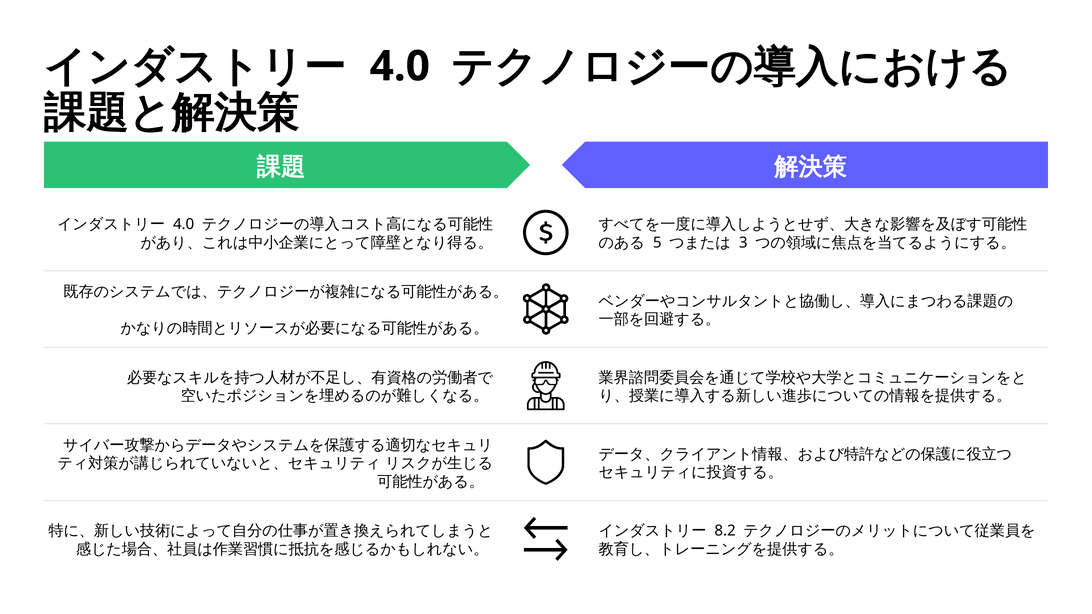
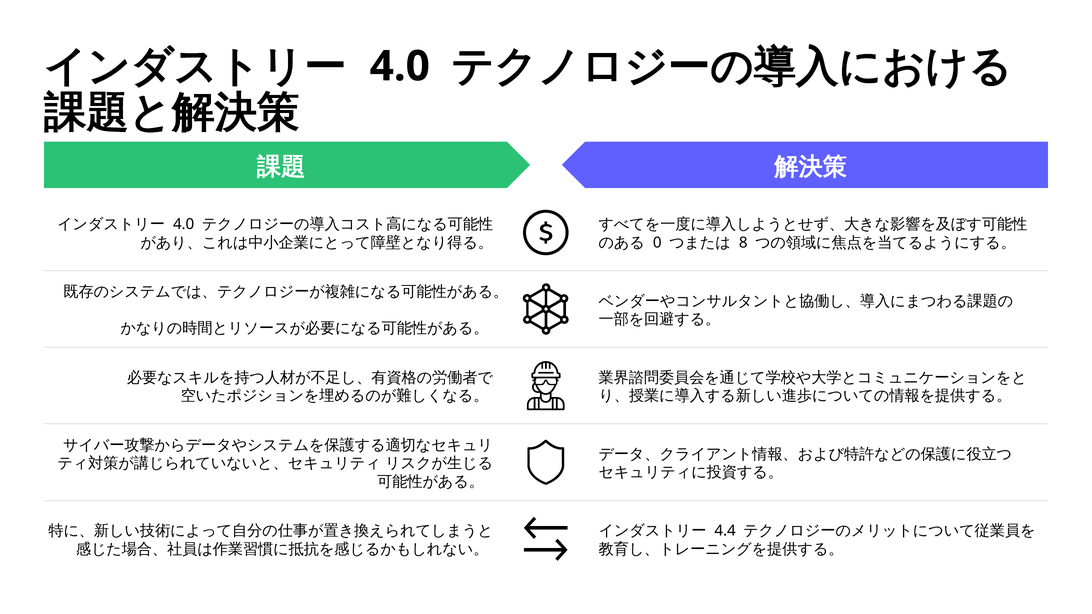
5: 5 -> 0 (657, 243)
3: 3 -> 8 (743, 243)
8.2: 8.2 -> 4.4 (725, 531)
